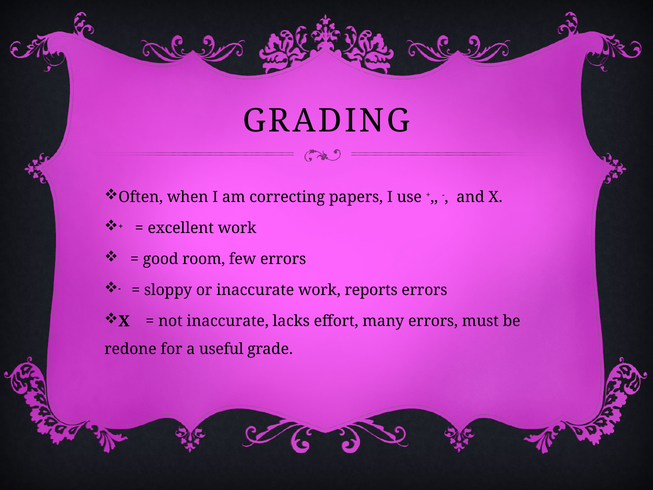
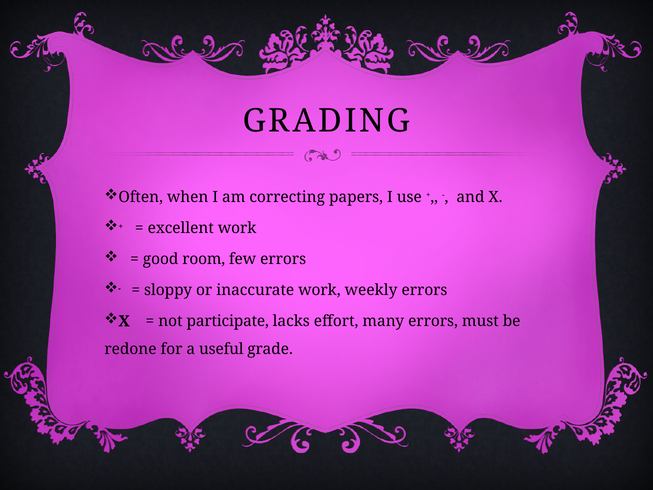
reports: reports -> weekly (371, 290)
not inaccurate: inaccurate -> participate (228, 321)
